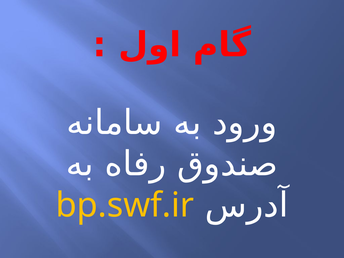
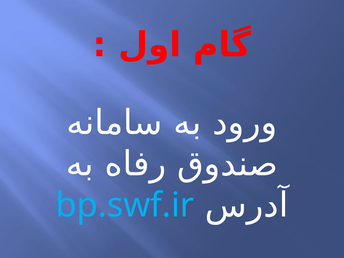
bp.swf.ir colour: yellow -> light blue (125, 205)
